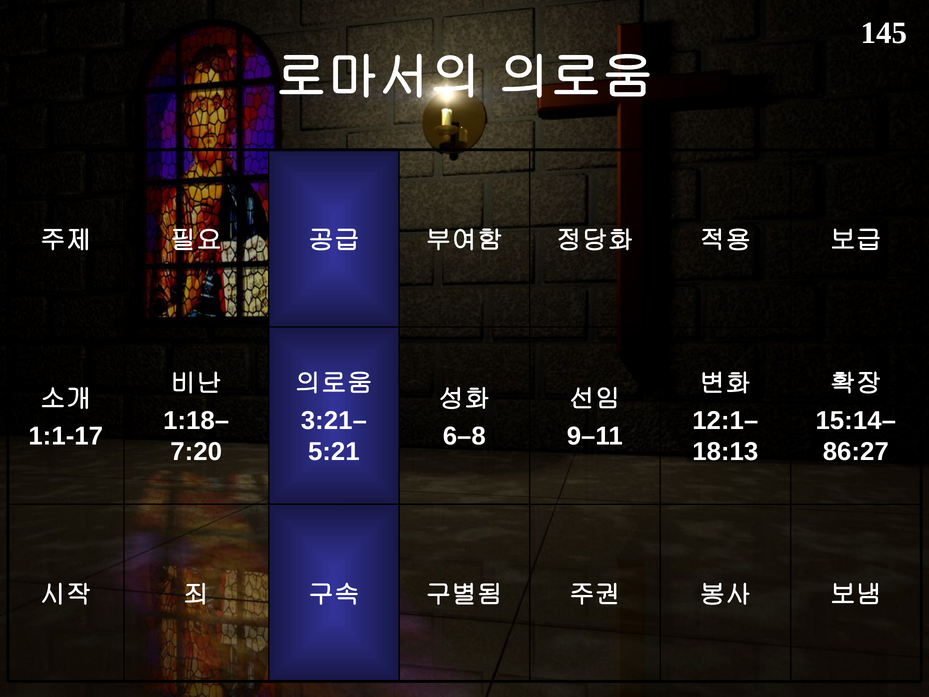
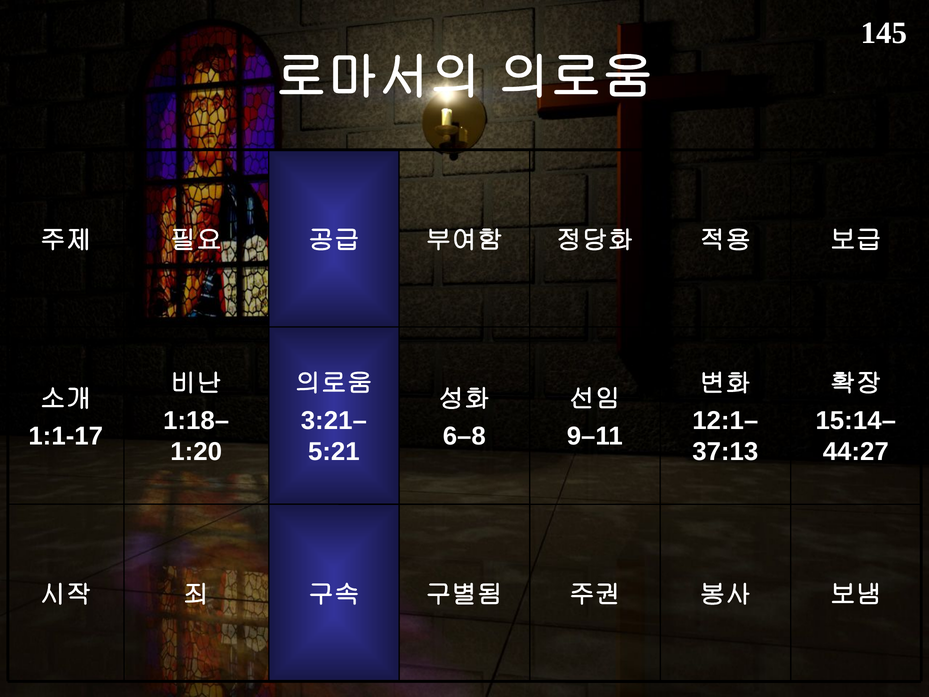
7:20: 7:20 -> 1:20 (196, 451)
18:13: 18:13 -> 37:13 (725, 451)
86:27: 86:27 -> 44:27 (856, 451)
